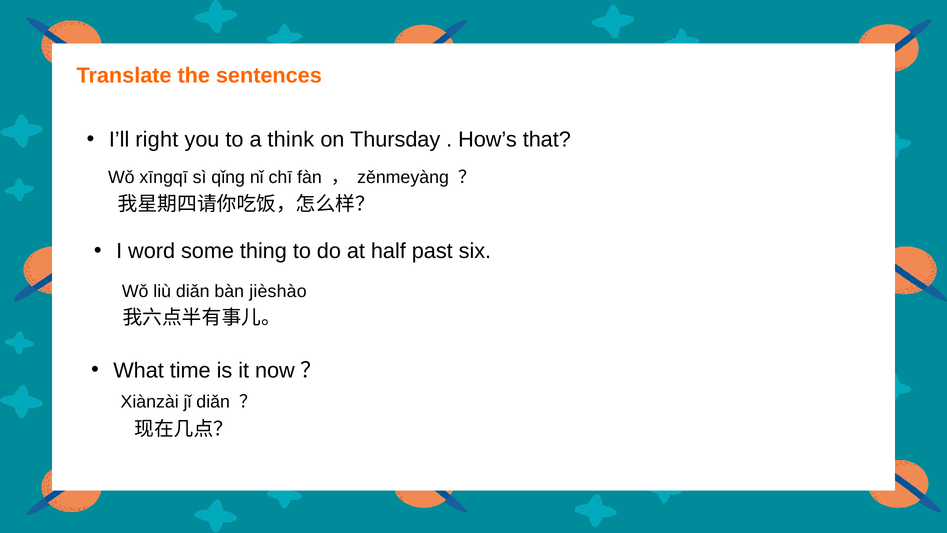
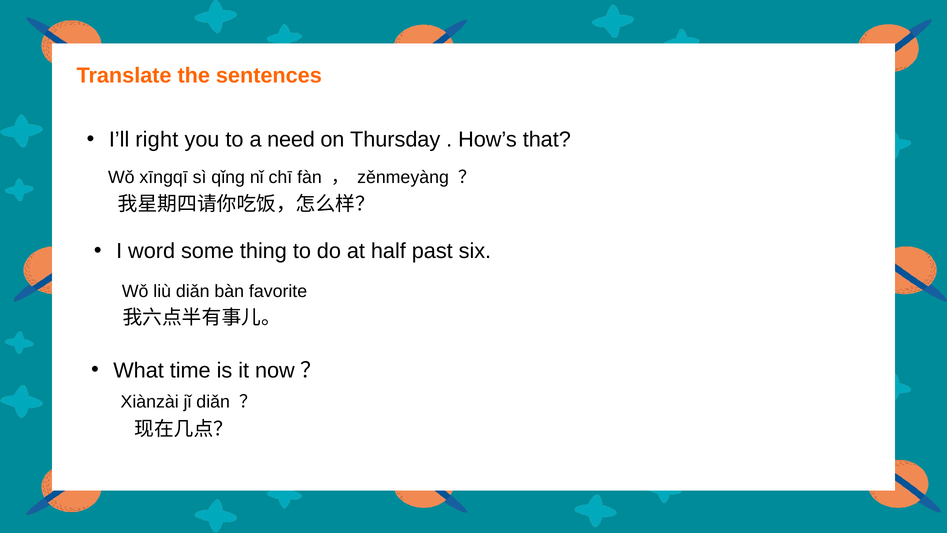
think: think -> need (291, 140)
jièshào: jièshào -> favorite (278, 291)
